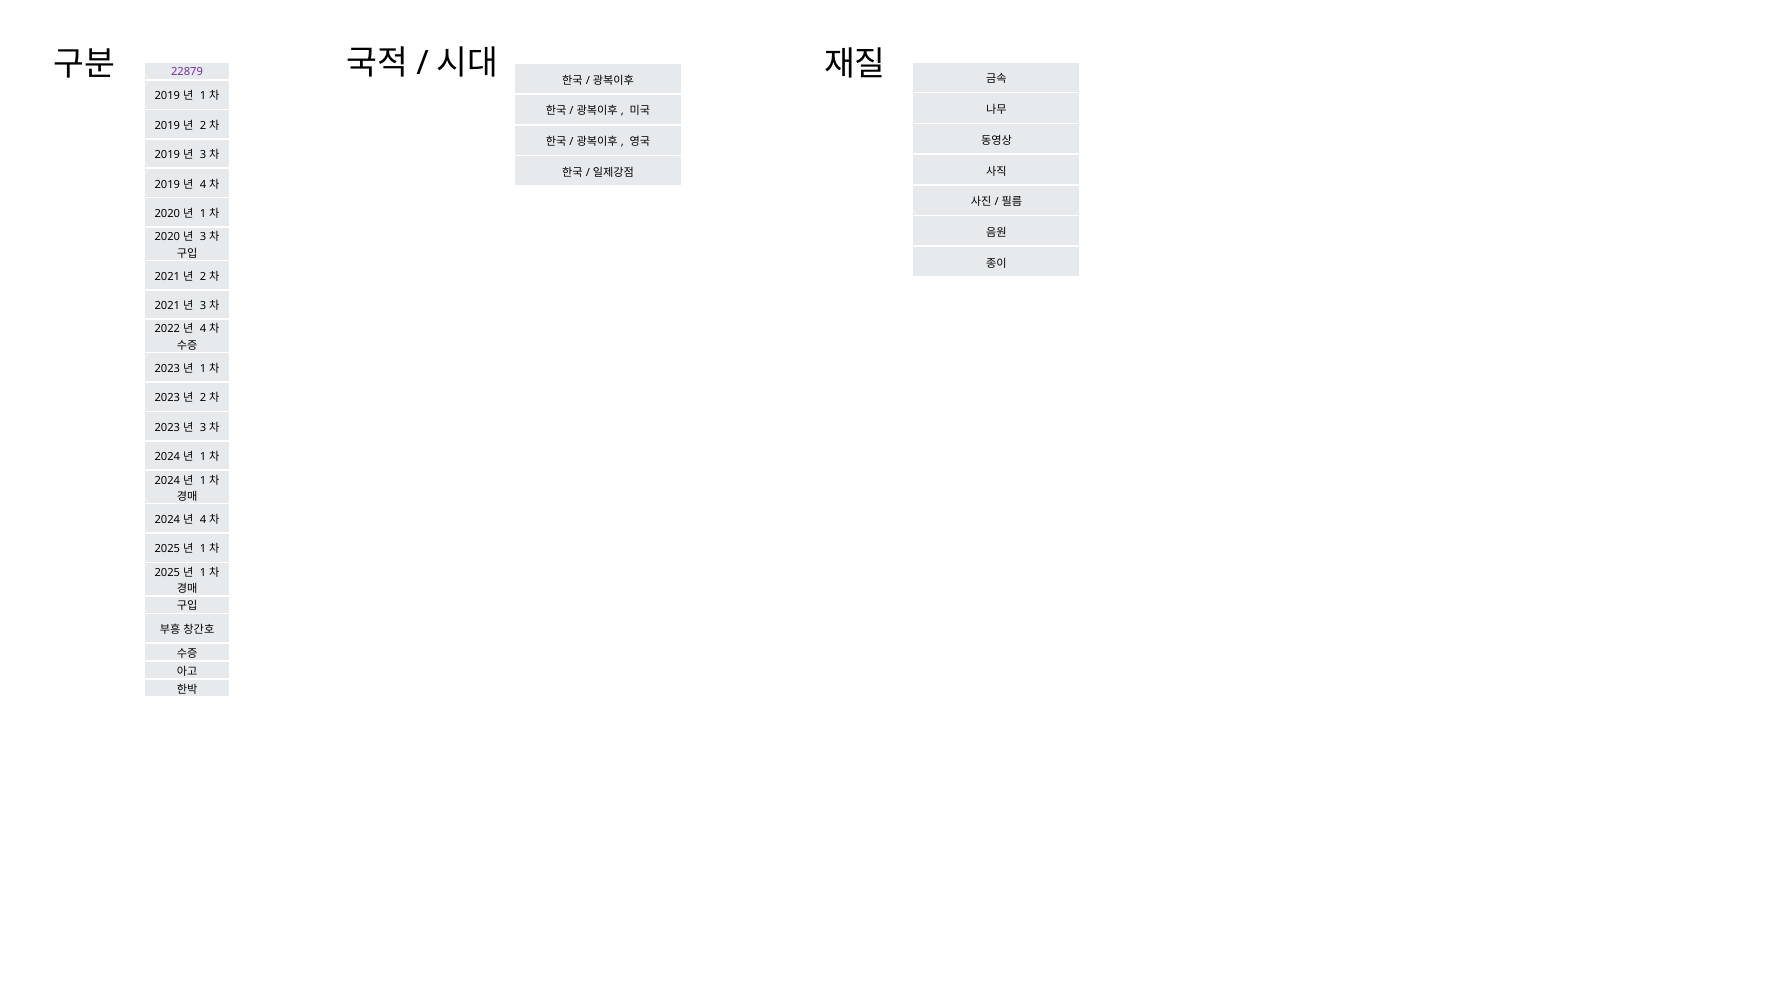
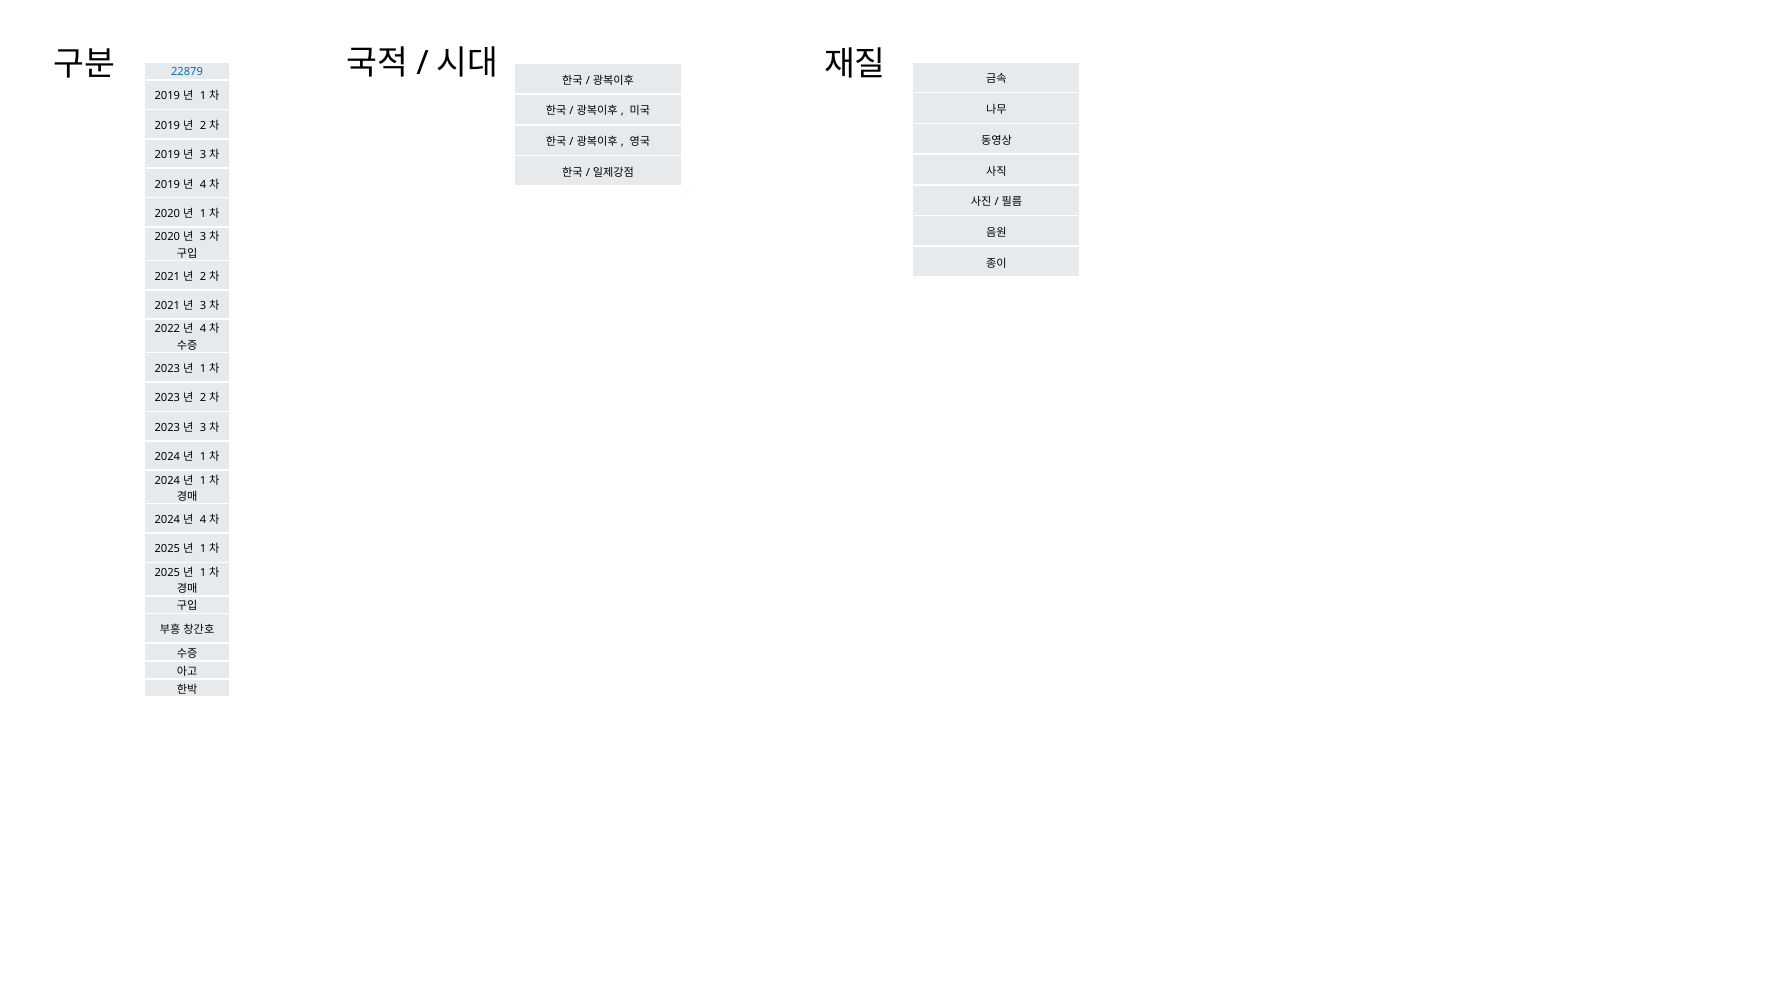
22879 colour: purple -> blue (187, 72)
